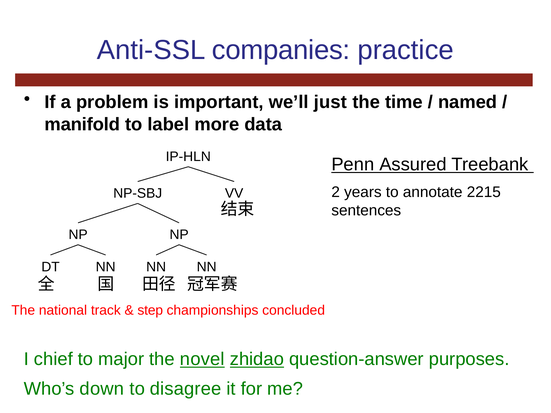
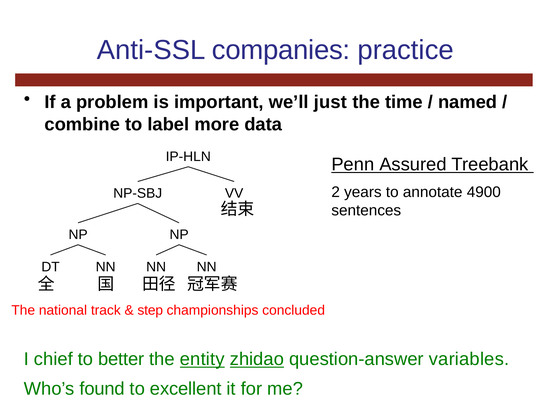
manifold: manifold -> combine (82, 124)
2215: 2215 -> 4900 (484, 192)
major: major -> better (121, 359)
novel: novel -> entity (202, 359)
purposes: purposes -> variables (469, 359)
down: down -> found (102, 389)
disagree: disagree -> excellent (186, 389)
